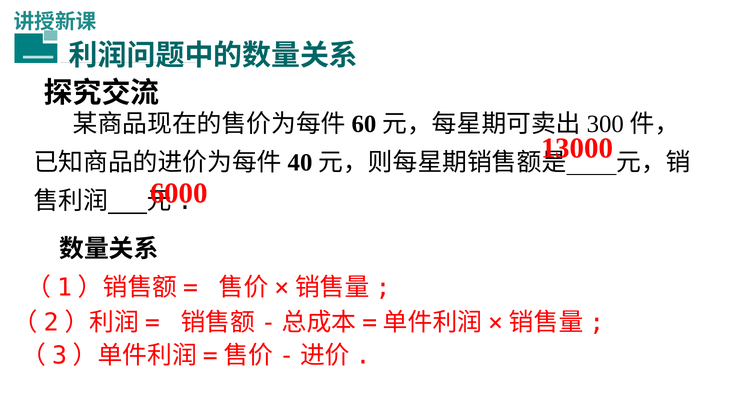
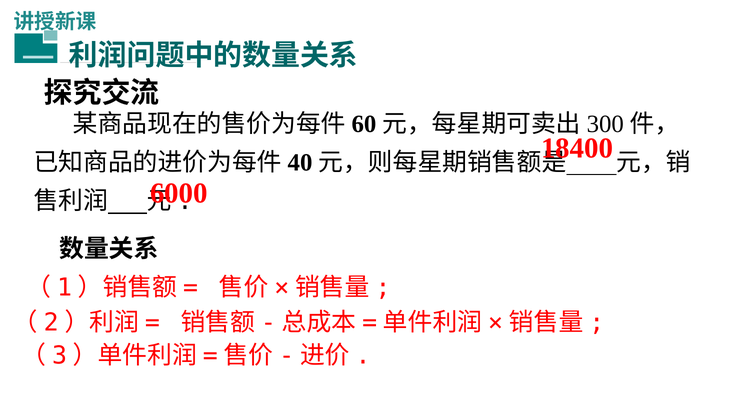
13000: 13000 -> 18400 (577, 149)
